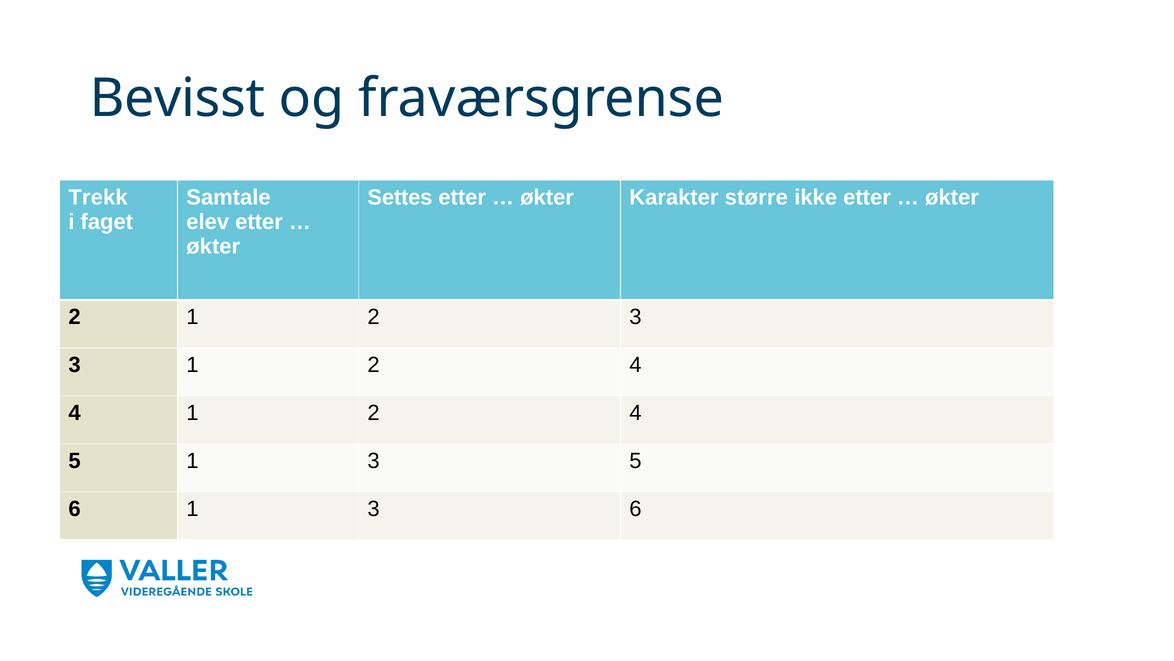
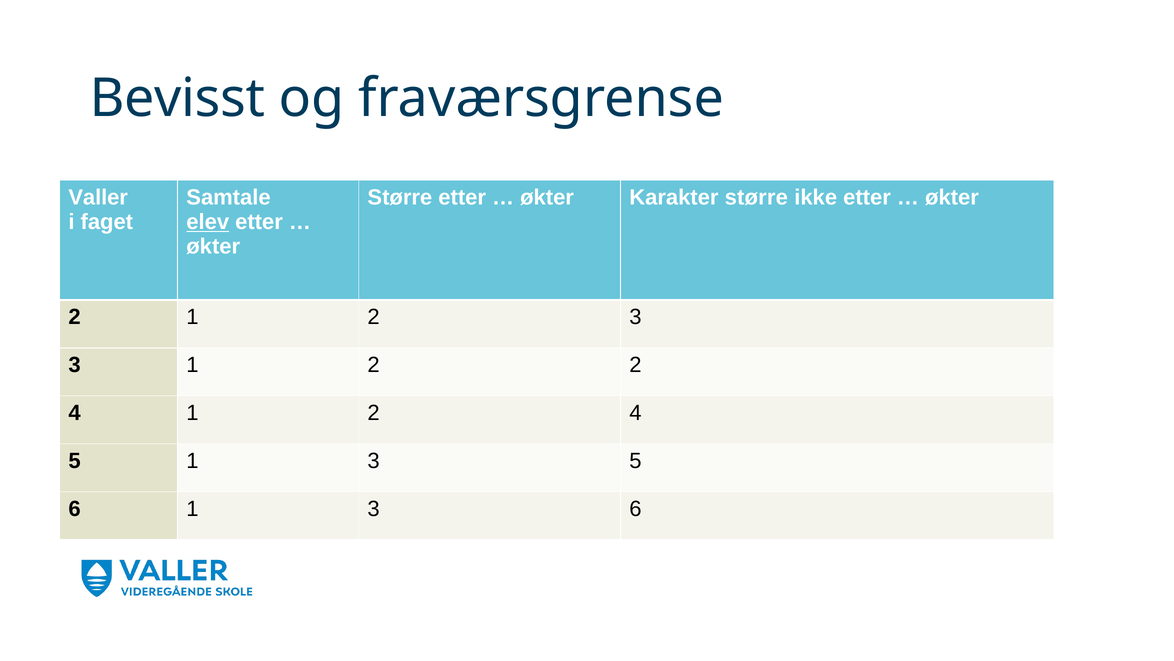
Trekk: Trekk -> Valler (98, 197)
Settes: Settes -> Større (400, 197)
elev underline: none -> present (208, 222)
4​: 4​ -> 2​ (638, 365)
